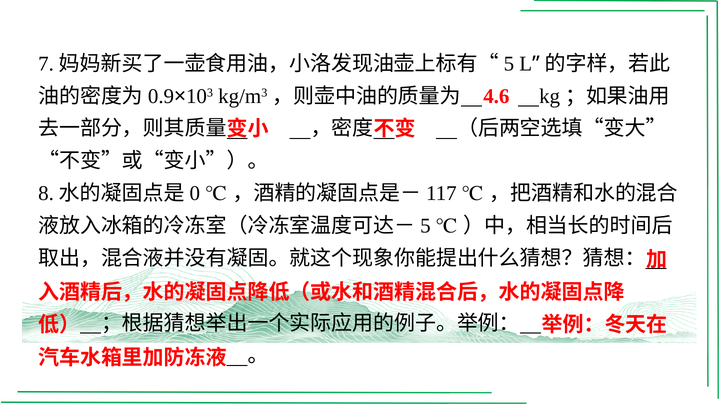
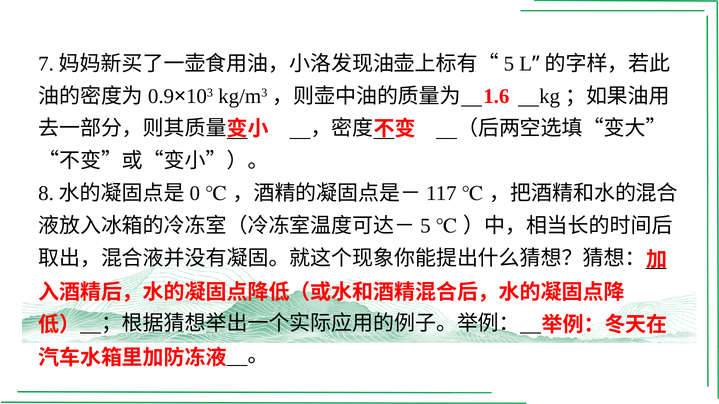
4.6: 4.6 -> 1.6 (496, 96)
